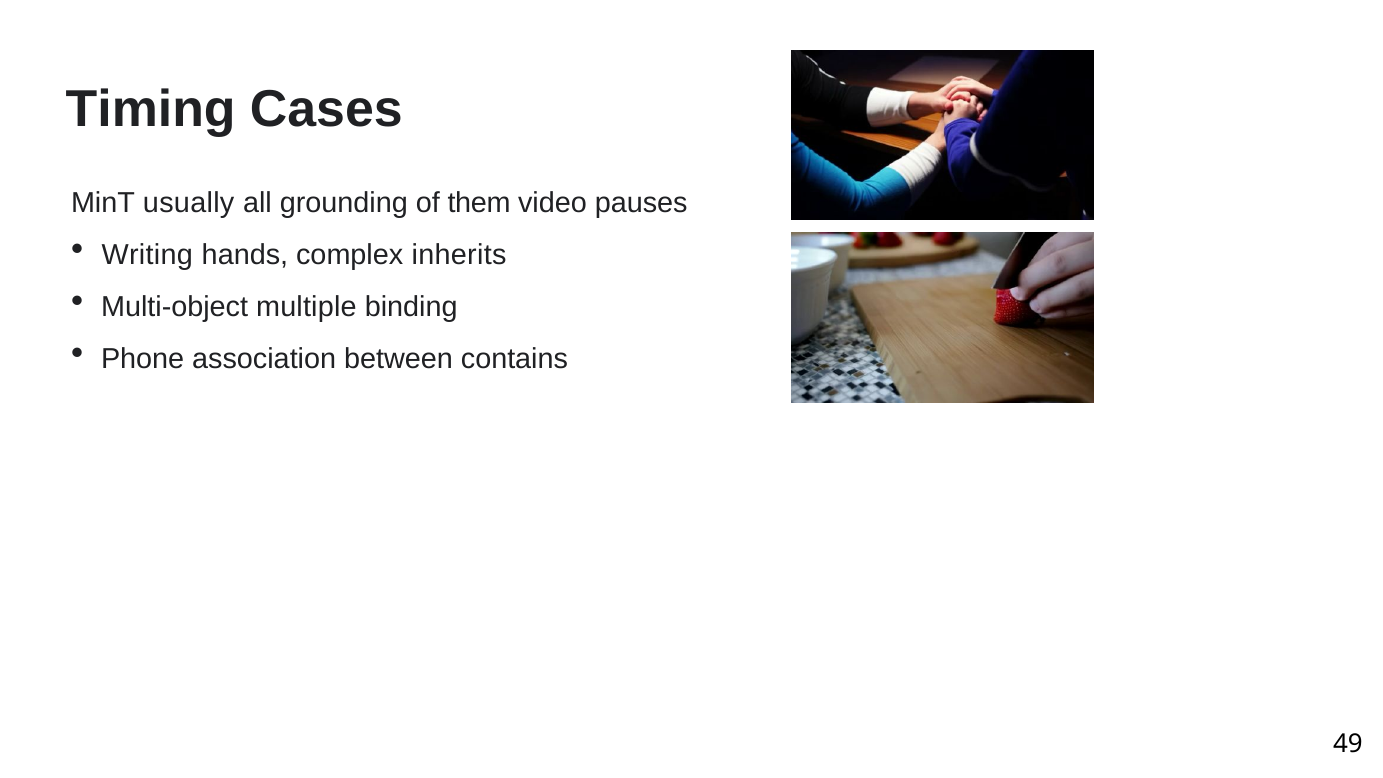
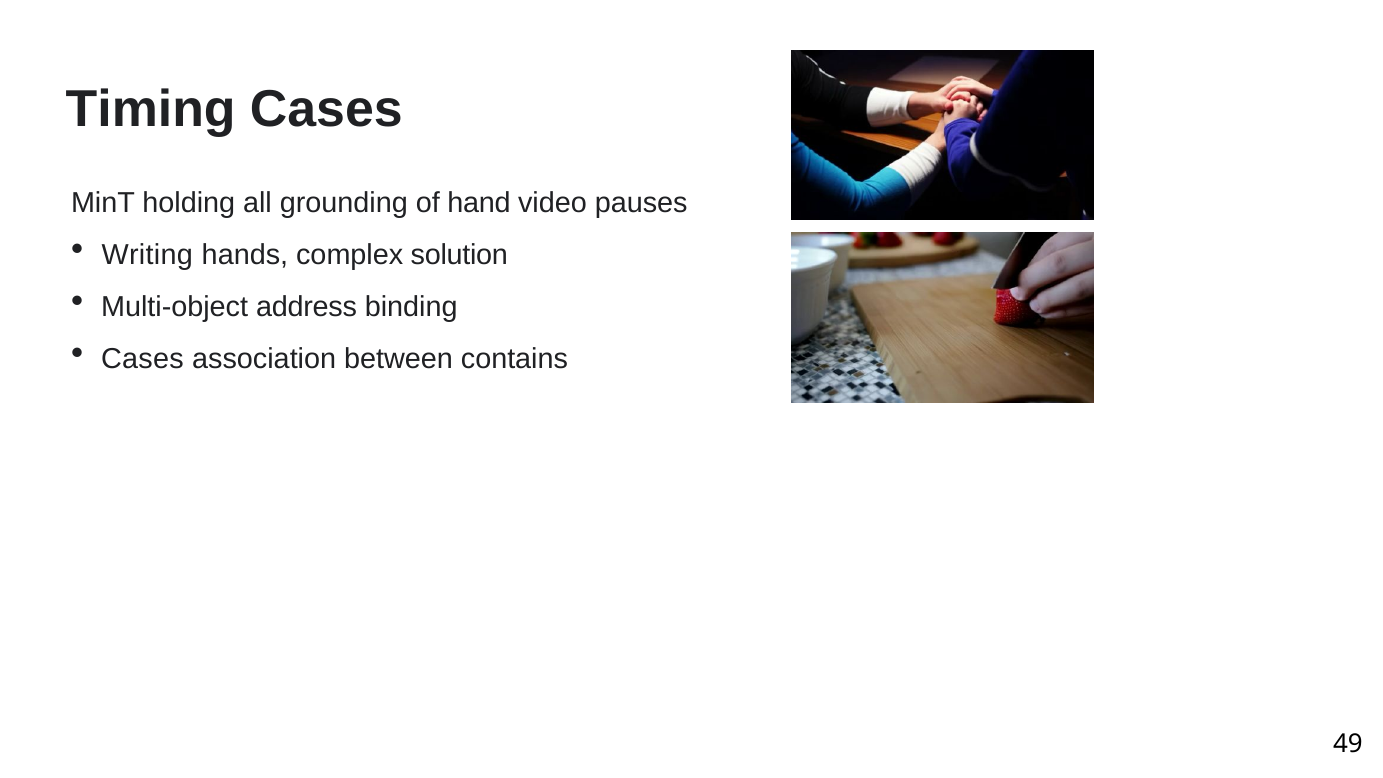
usually: usually -> holding (189, 203)
them: them -> hand (479, 203)
inherits: inherits -> solution (459, 255)
multiple: multiple -> address (307, 307)
Phone: Phone -> Cases (142, 359)
